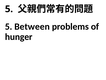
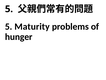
Between: Between -> Maturity (32, 26)
